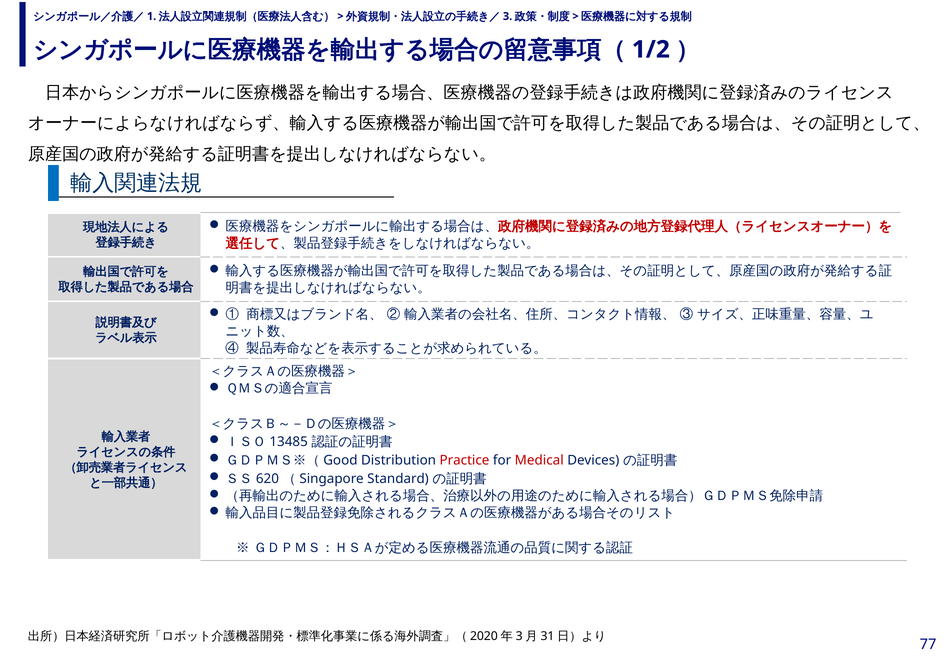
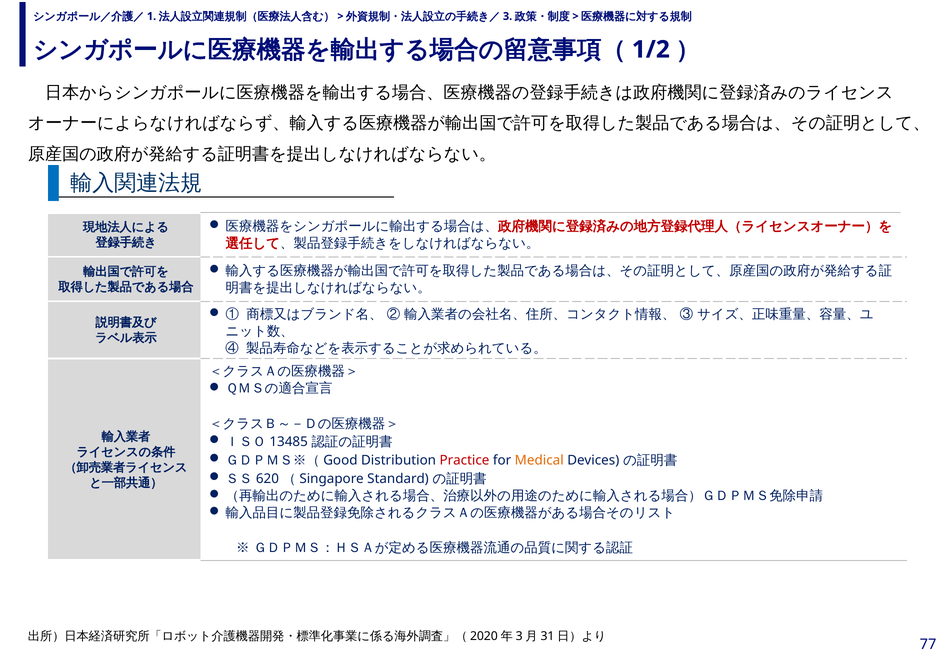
Medical colour: red -> orange (539, 460)
